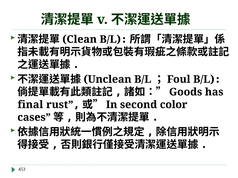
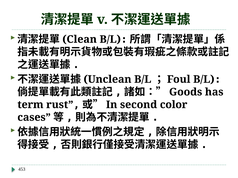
final: final -> term (30, 105)
